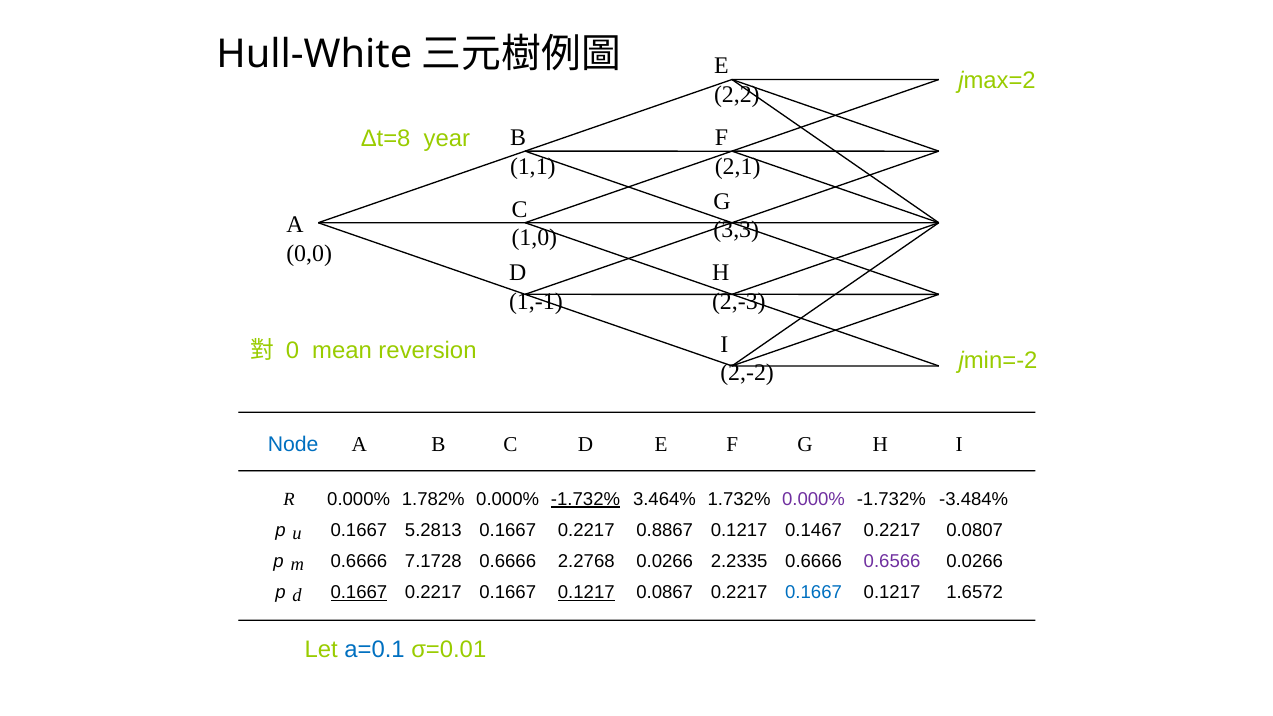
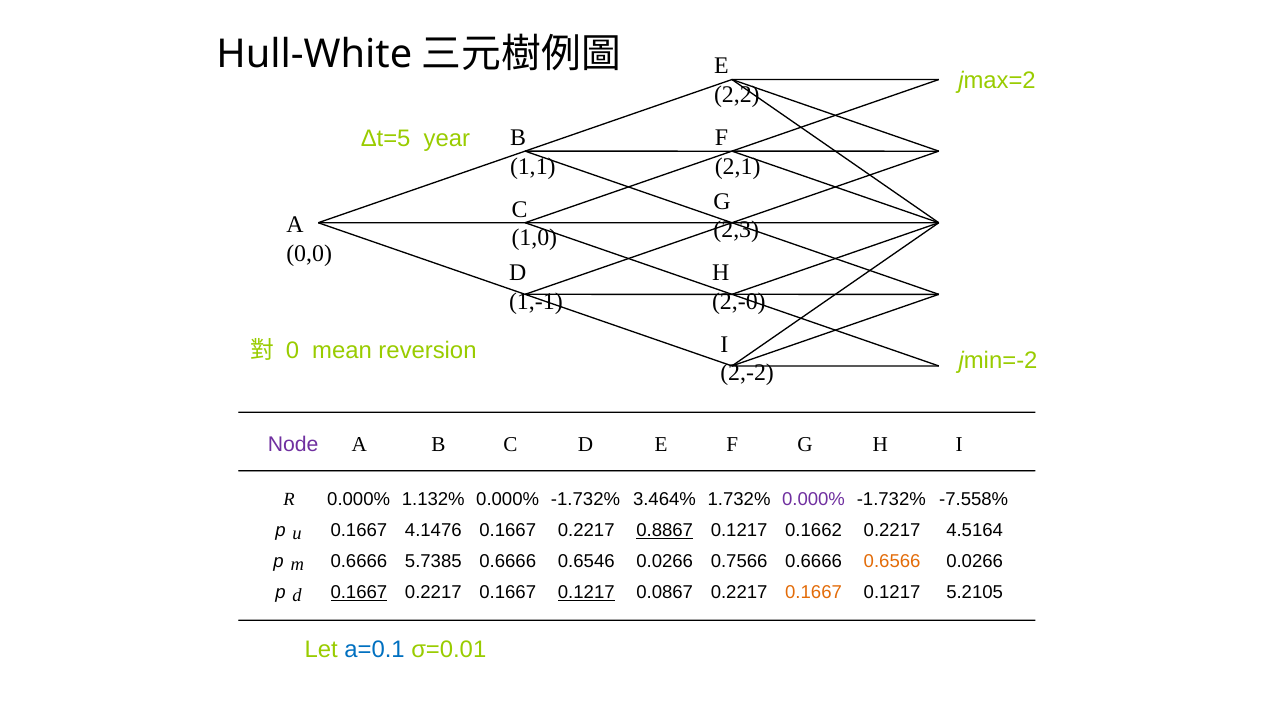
Δt=8: Δt=8 -> Δt=5 (386, 138)
3,3: 3,3 -> 2,3 (736, 230)
2,-3: 2,-3 -> 2,-0 (739, 302)
Node colour: blue -> purple (293, 445)
1.782%: 1.782% -> 1.132% (433, 499)
-1.732% underline: present -> none (586, 499)
-3.484%: -3.484% -> -7.558% (974, 499)
5.2813: 5.2813 -> 4.1476 (433, 530)
0.8867 underline: none -> present (665, 530)
0.1467: 0.1467 -> 0.1662 (814, 530)
0.0807: 0.0807 -> 4.5164 (975, 530)
7.1728: 7.1728 -> 5.7385 (433, 561)
2.2768: 2.2768 -> 0.6546 (586, 561)
2.2335: 2.2335 -> 0.7566 (739, 561)
0.6566 colour: purple -> orange (892, 561)
0.1667 colour: blue -> orange (814, 593)
1.6572: 1.6572 -> 5.2105 (975, 593)
